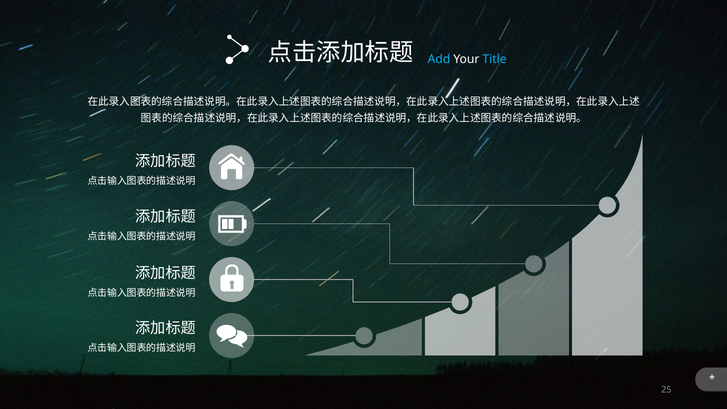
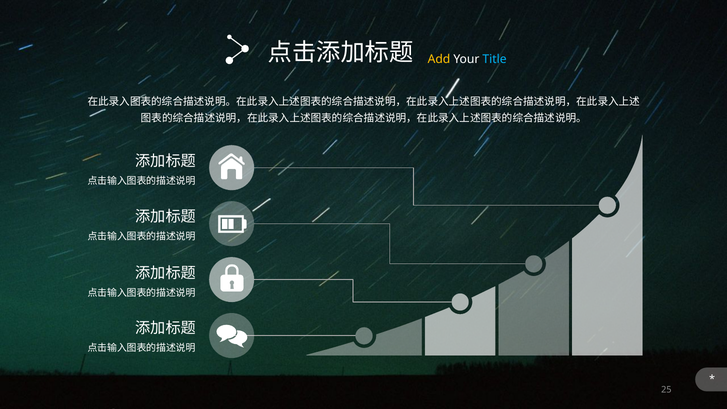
Add colour: light blue -> yellow (439, 59)
